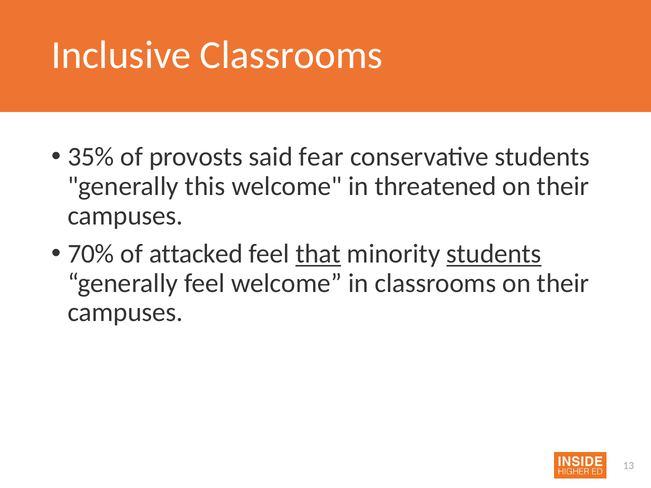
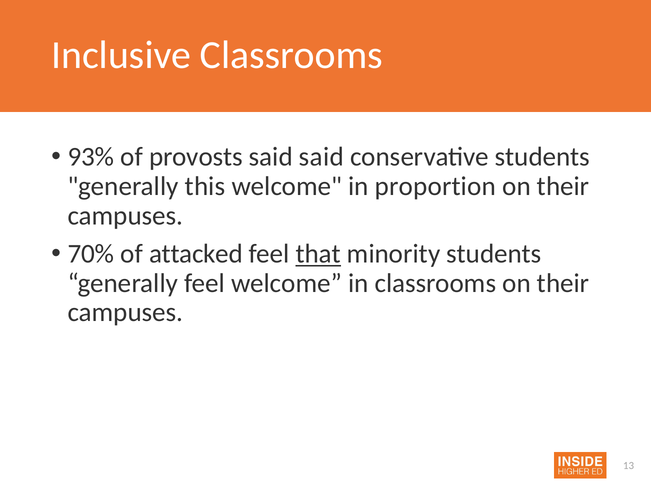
35%: 35% -> 93% (91, 157)
said fear: fear -> said (321, 157)
threatened: threatened -> proportion (435, 186)
students underline: present -> none (494, 254)
